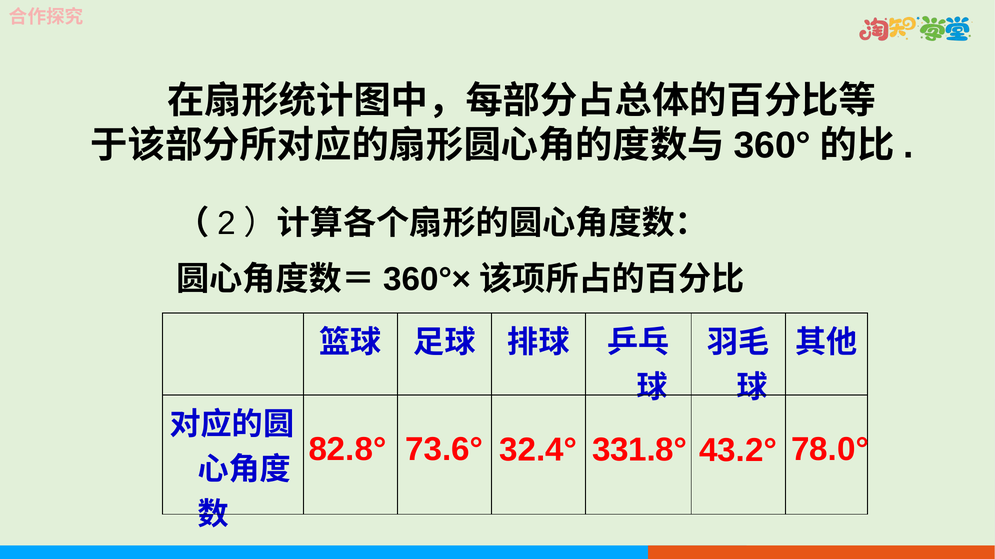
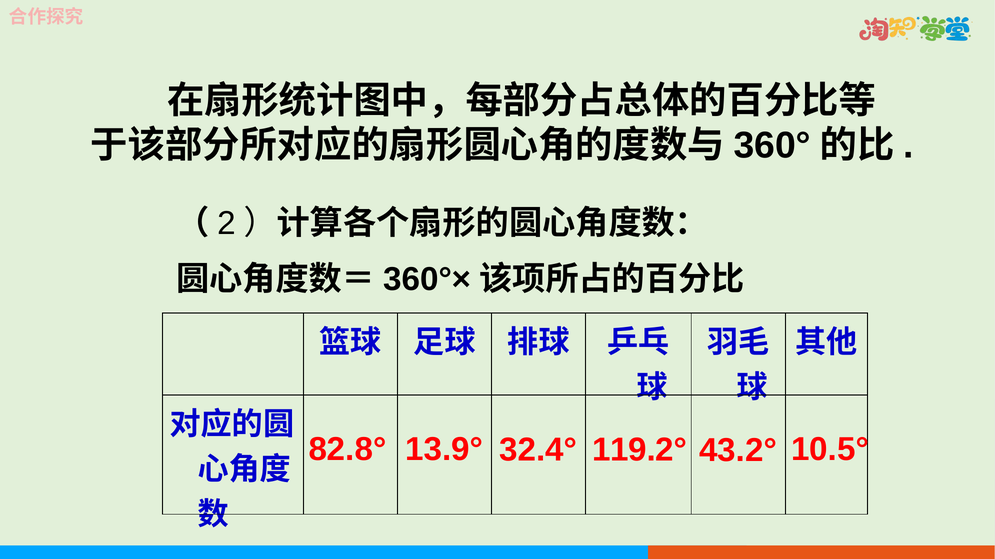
73.6°: 73.6° -> 13.9° (444, 450)
331.8°: 331.8° -> 119.2° (639, 450)
78.0°: 78.0° -> 10.5° (830, 450)
